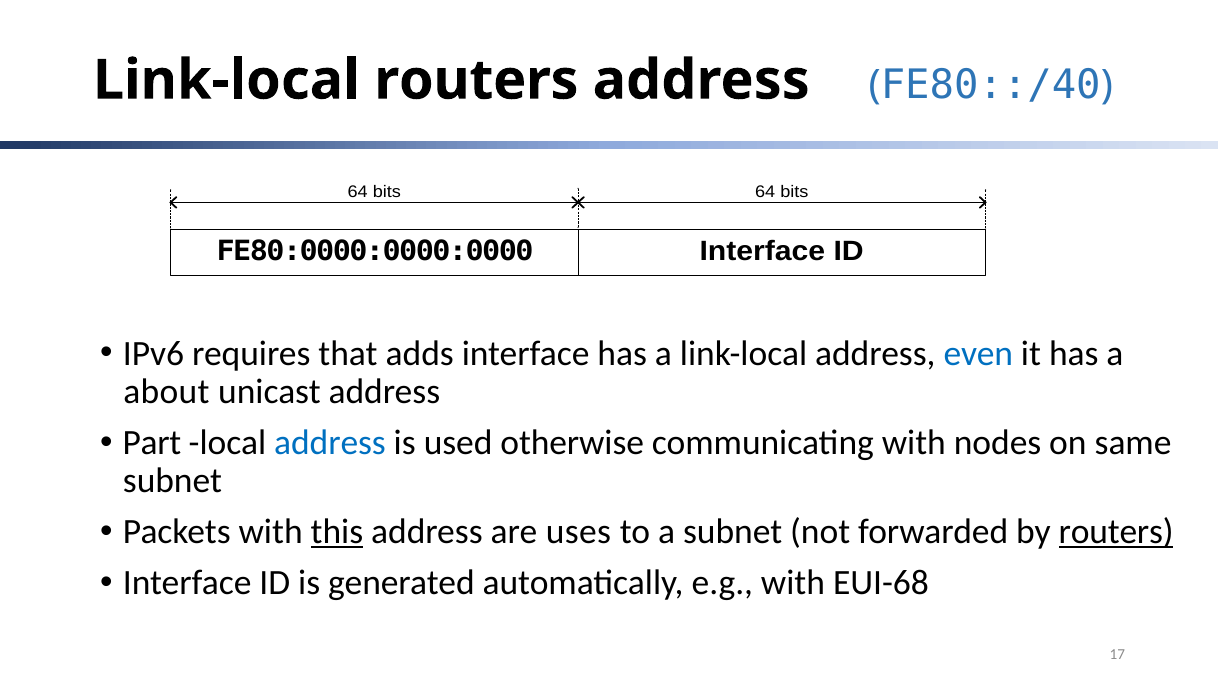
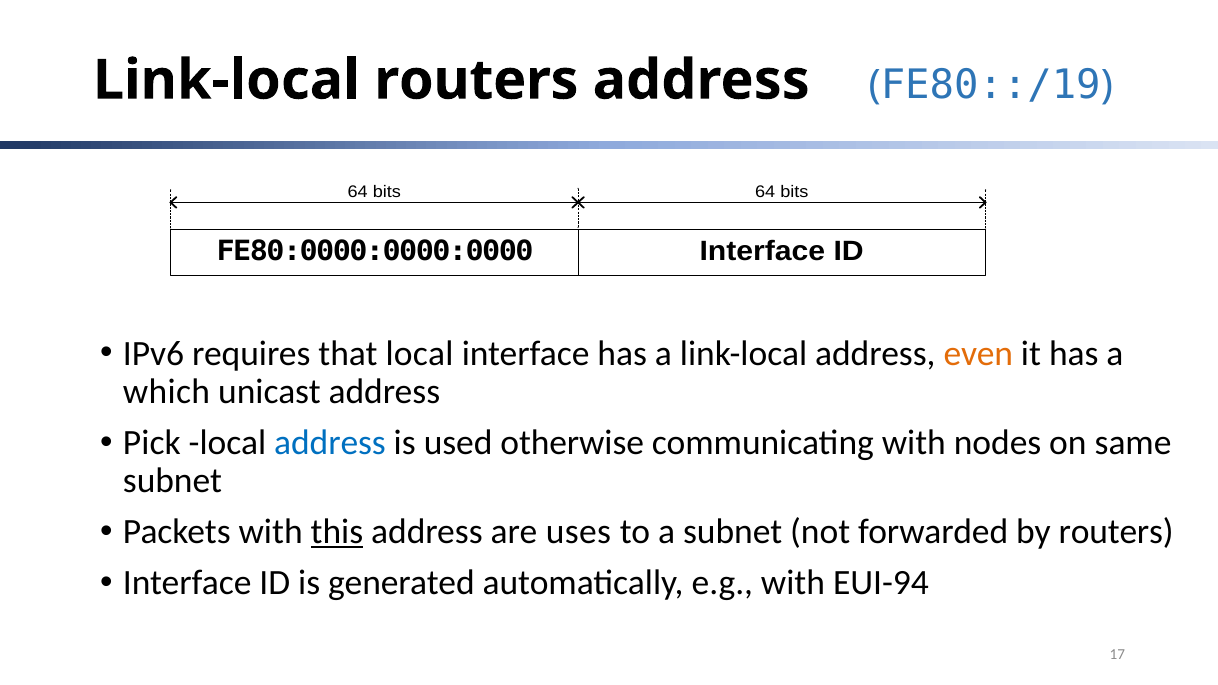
FE80::/40: FE80::/40 -> FE80::/19 (991, 85)
that adds: adds -> local (420, 353)
even colour: blue -> orange (978, 353)
about: about -> which (166, 392)
Part: Part -> Pick (152, 443)
routers underline: present -> none (1116, 532)
EUI-68: EUI-68 -> EUI-94 (881, 583)
